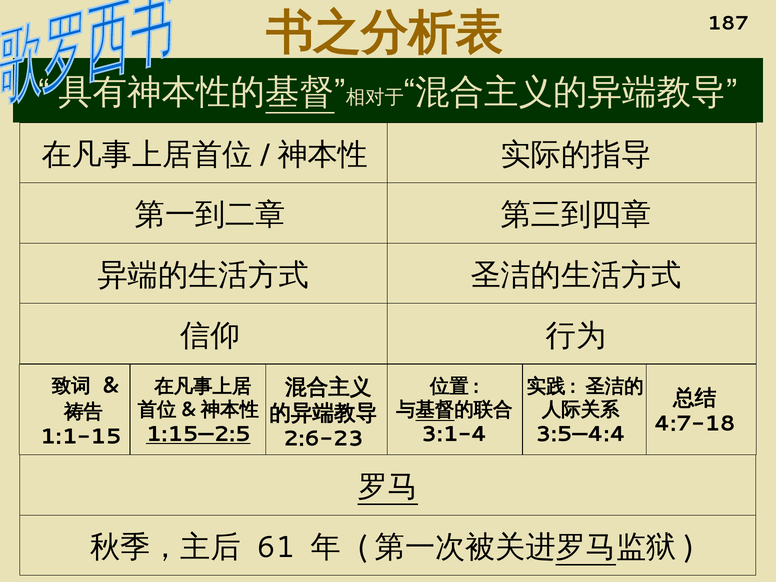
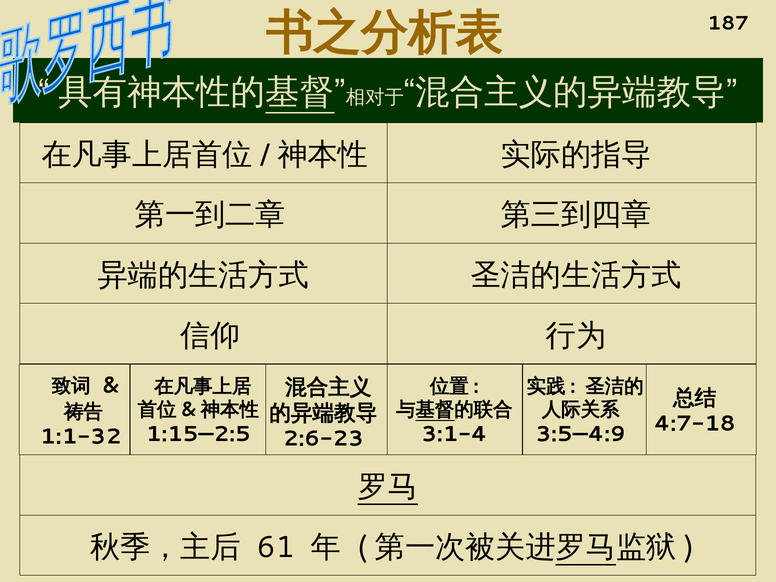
1:15—2:5 underline: present -> none (198, 434)
3:5—4:4: 3:5—4:4 -> 3:5—4:9 (581, 434)
1:1-15: 1:1-15 -> 1:1-32 (81, 437)
